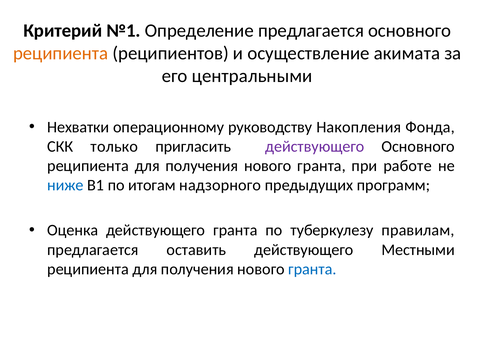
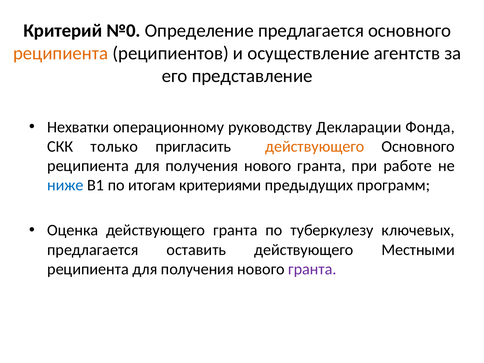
№1: №1 -> №0 (124, 31)
акимата: акимата -> агентств (407, 53)
центральными: центральными -> представление (252, 76)
Накопления: Накопления -> Декларации (359, 127)
действующего colour: purple -> orange (315, 146)
надзорного: надзорного -> критериями (220, 185)
правилам: правилам -> ключевых (418, 230)
гранта colour: blue -> purple (312, 269)
